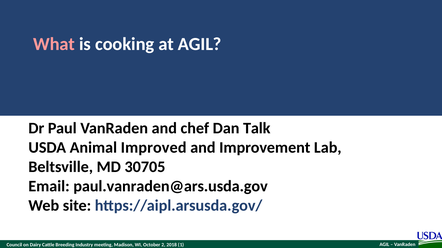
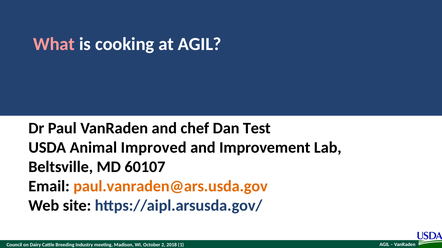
Talk: Talk -> Test (257, 129)
30705: 30705 -> 60107 (145, 167)
paul.vanraden@ars.usda.gov colour: black -> orange (171, 187)
